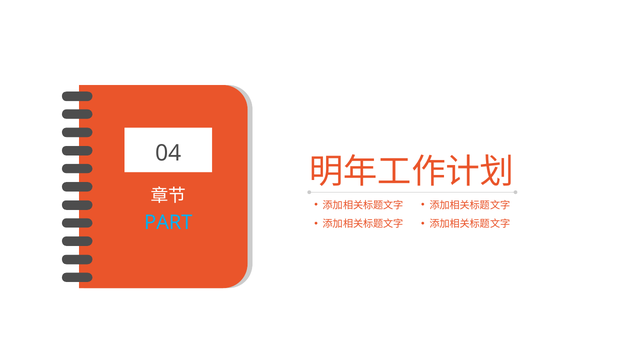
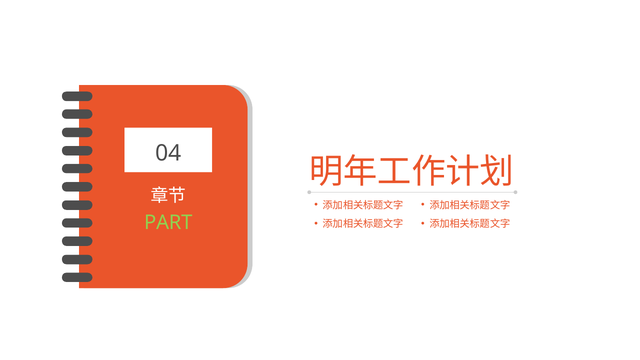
PART colour: light blue -> light green (168, 223)
